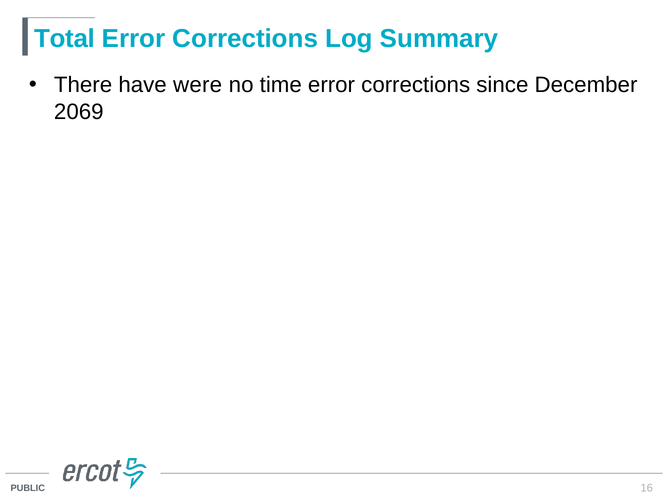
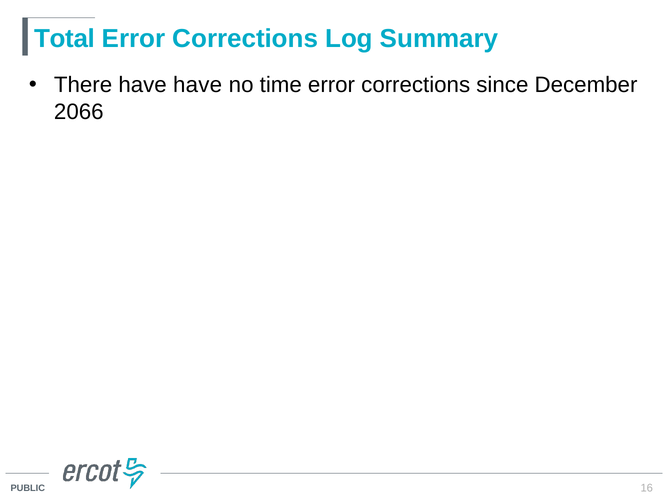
have were: were -> have (198, 85)
2069: 2069 -> 2066 (79, 112)
